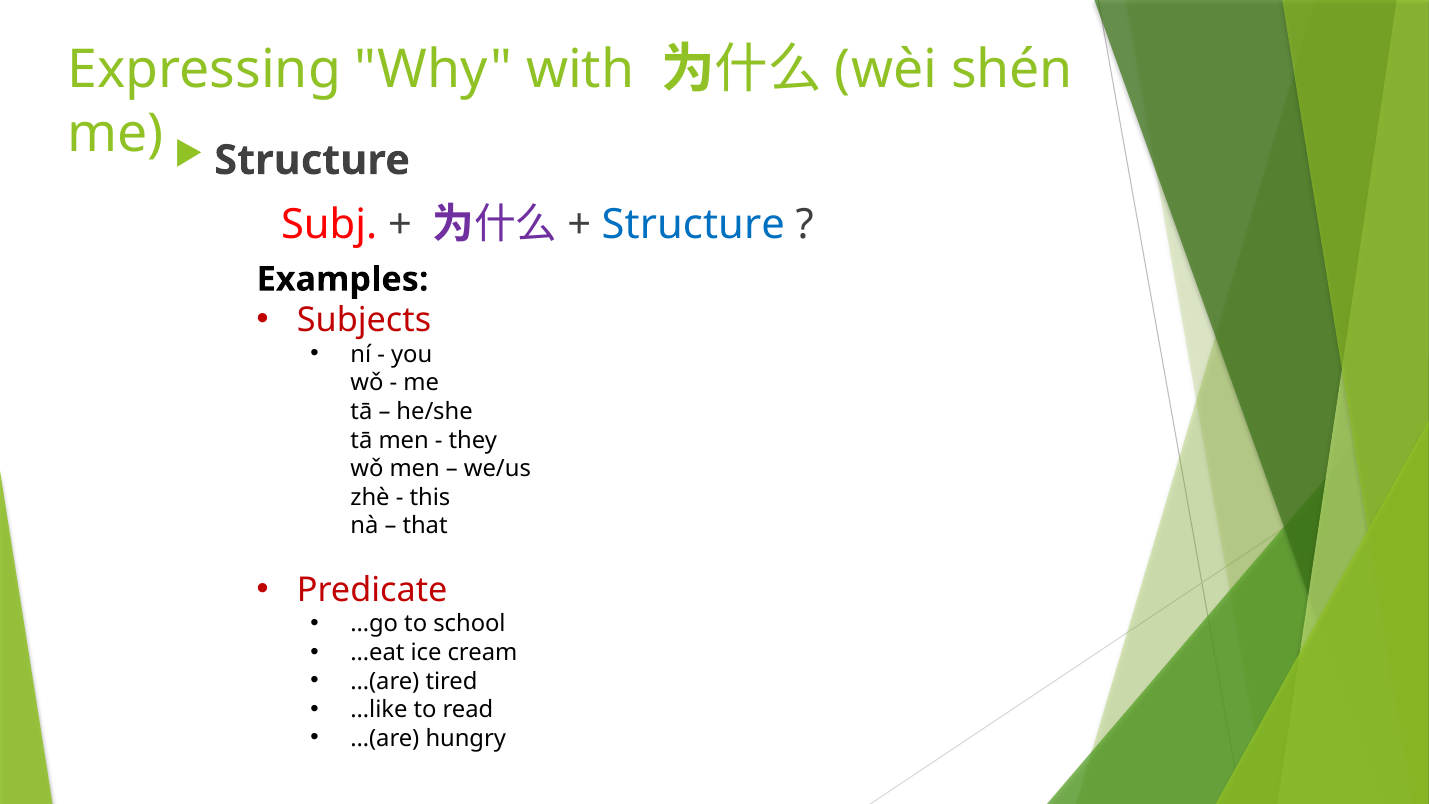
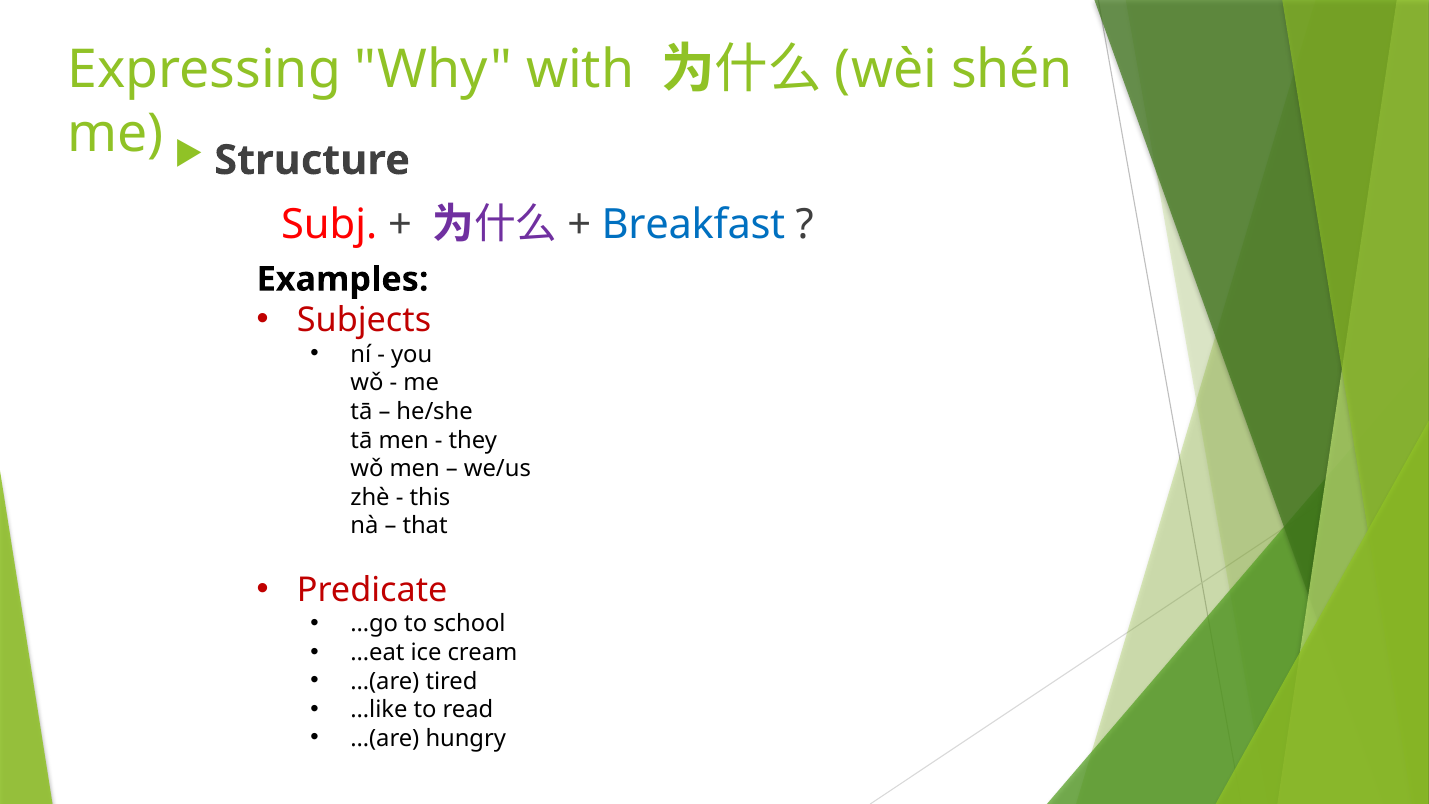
Structure: Structure -> Breakfast (693, 225)
